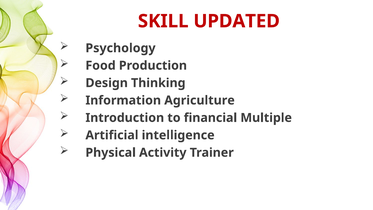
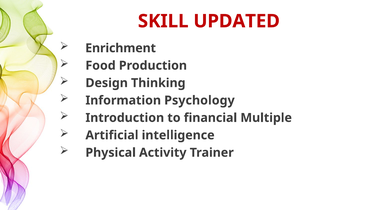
Psychology: Psychology -> Enrichment (121, 48)
Agriculture: Agriculture -> Psychology (199, 100)
